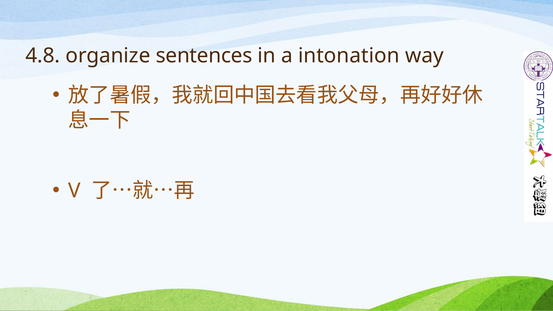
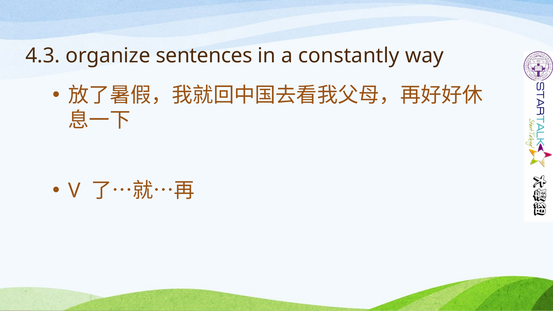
4.8: 4.8 -> 4.3 (43, 56)
intonation: intonation -> constantly (349, 56)
